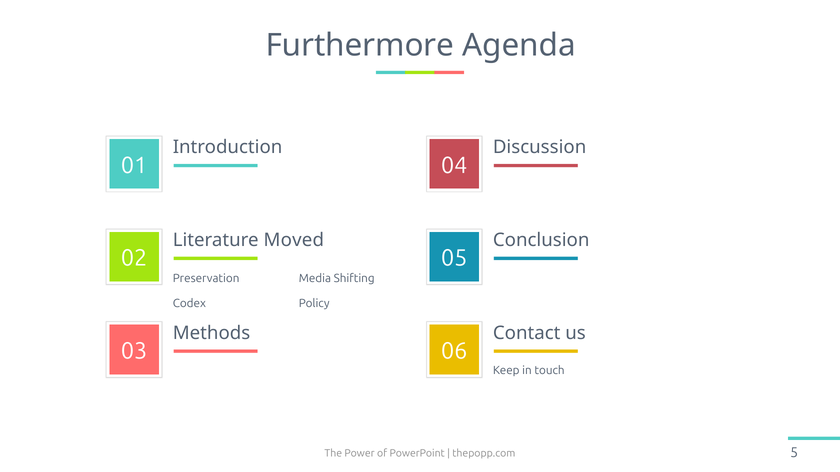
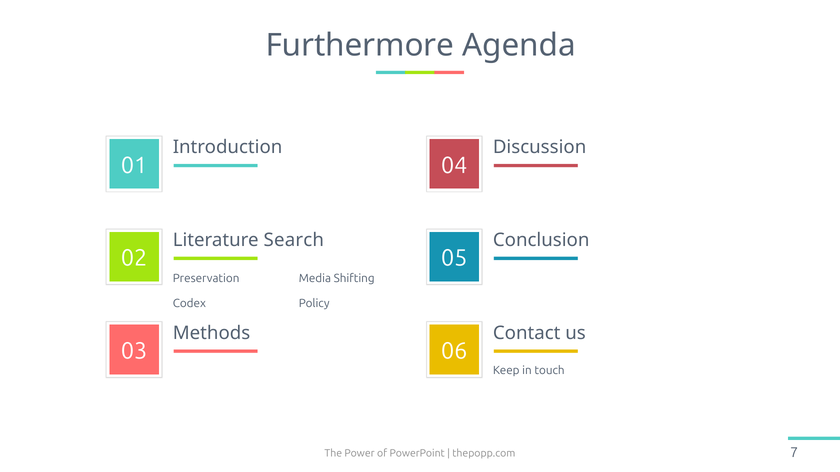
Moved: Moved -> Search (294, 240)
5: 5 -> 7 (794, 453)
